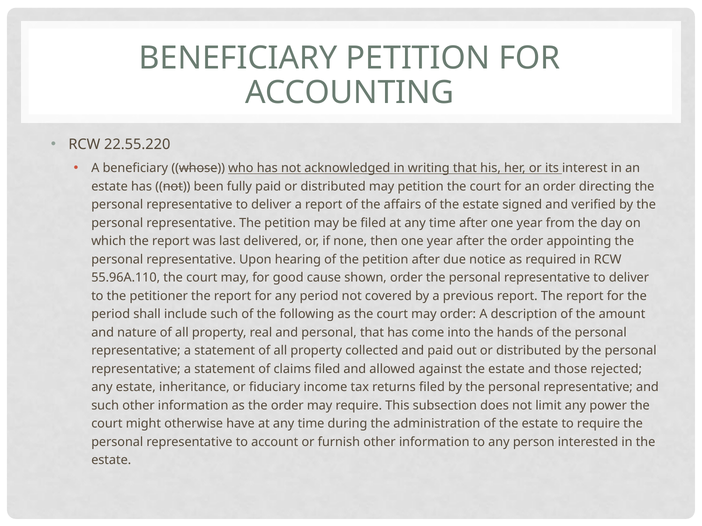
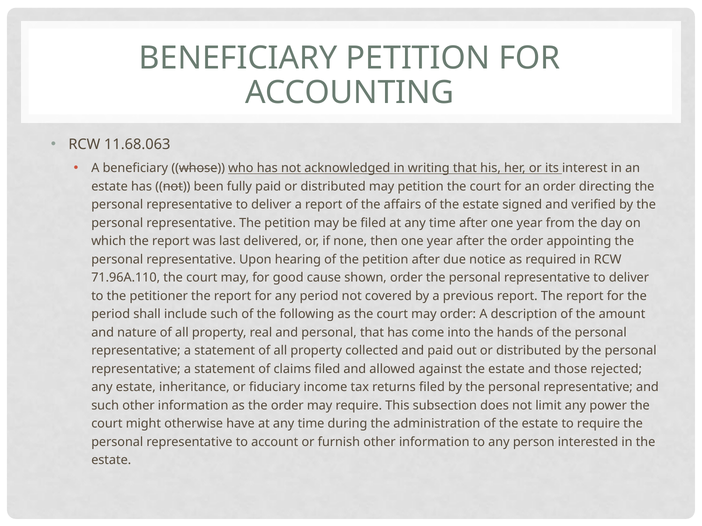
22.55.220: 22.55.220 -> 11.68.063 (137, 144)
55.96A.110: 55.96A.110 -> 71.96A.110 (126, 278)
